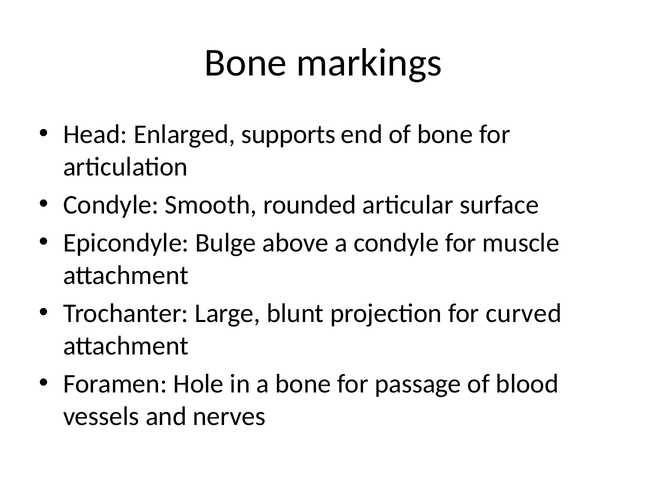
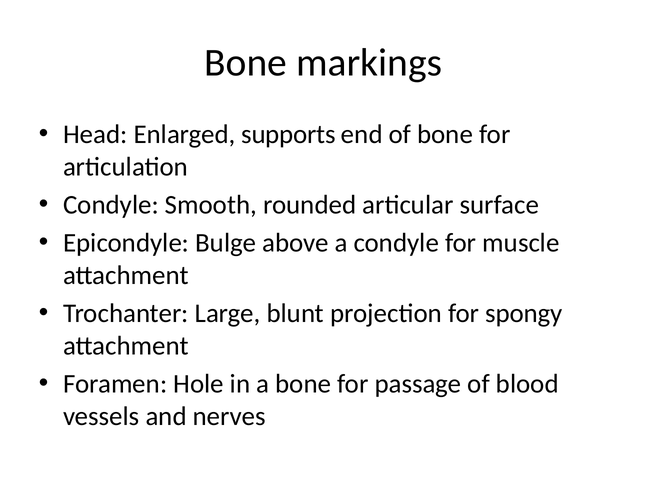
curved: curved -> spongy (524, 314)
